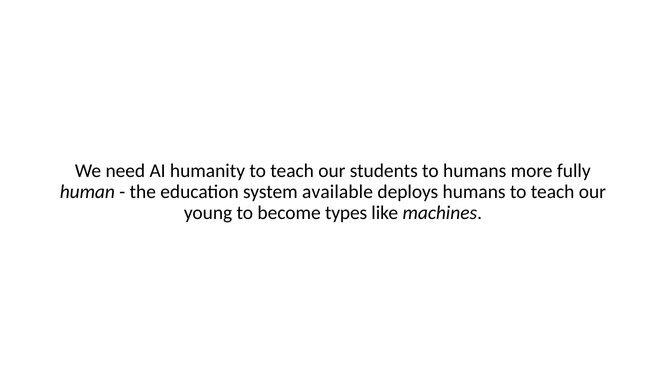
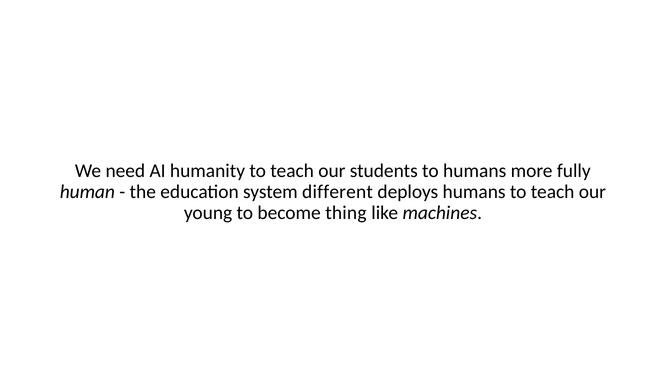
available: available -> different (338, 192)
types: types -> thing (346, 213)
